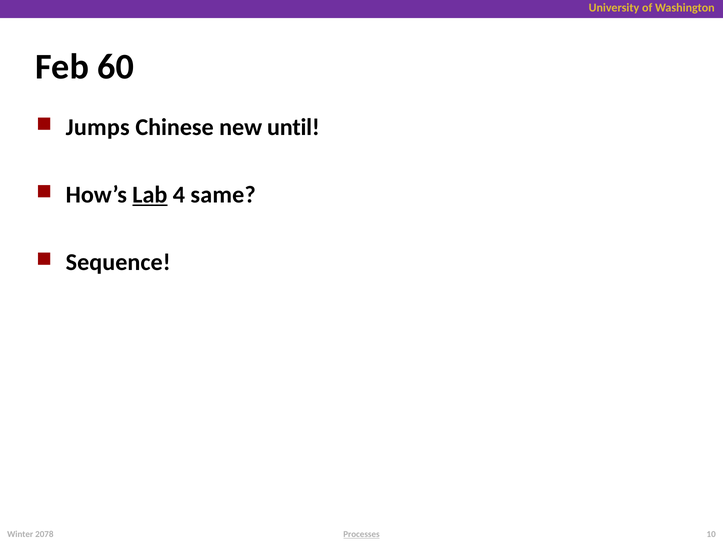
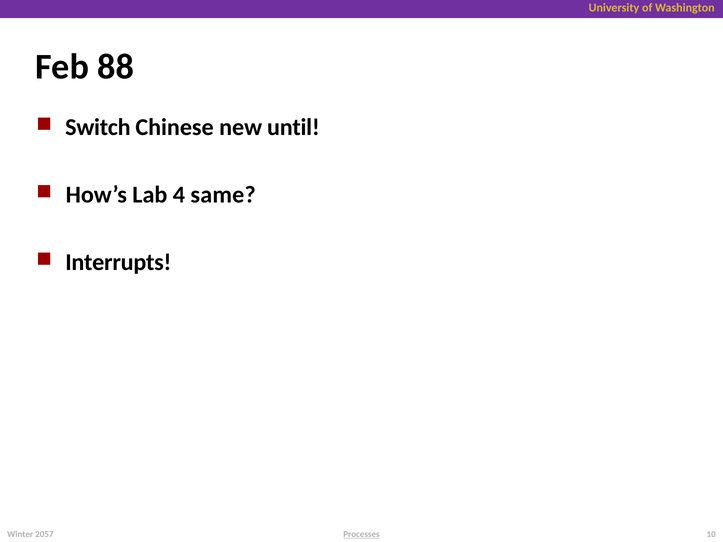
60: 60 -> 88 (116, 67)
Jumps: Jumps -> Switch (98, 127)
Lab underline: present -> none (150, 195)
Sequence: Sequence -> Interrupts (118, 262)
2078: 2078 -> 2057 (44, 534)
